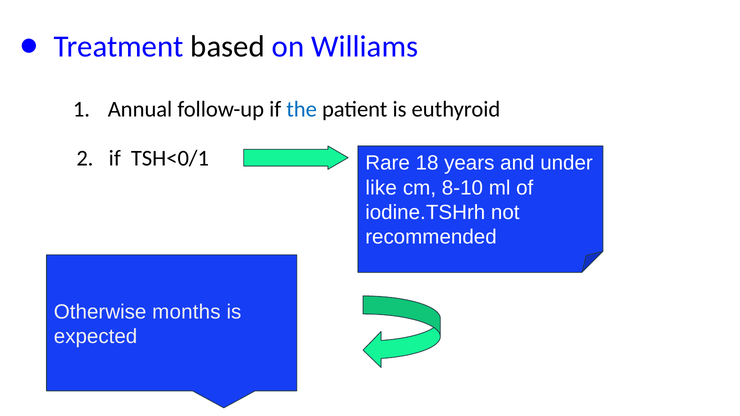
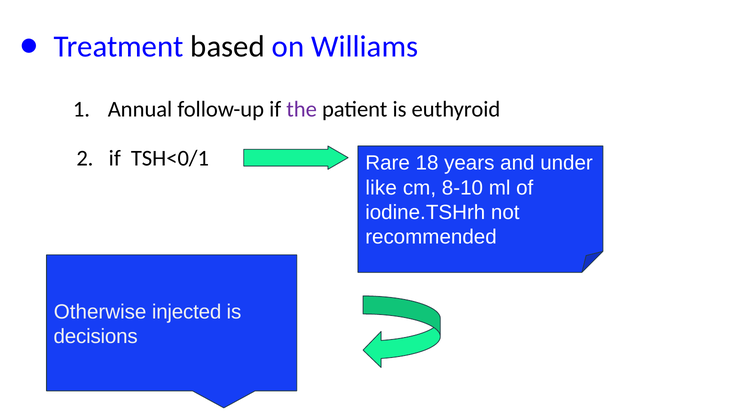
the colour: blue -> purple (302, 109)
months: months -> injected (187, 312)
expected: expected -> decisions (96, 337)
